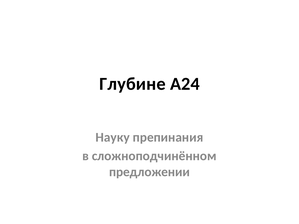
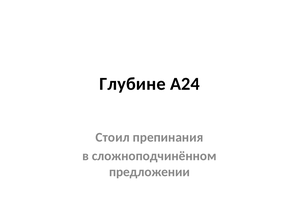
Науку: Науку -> Стоил (113, 137)
